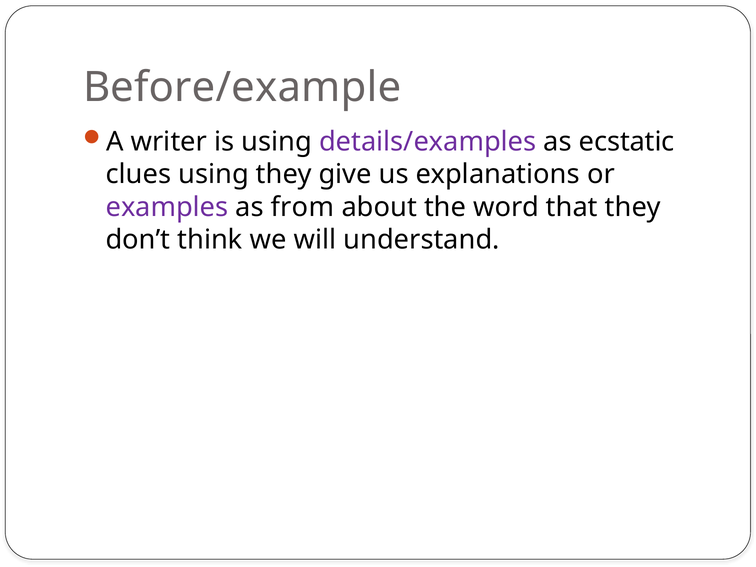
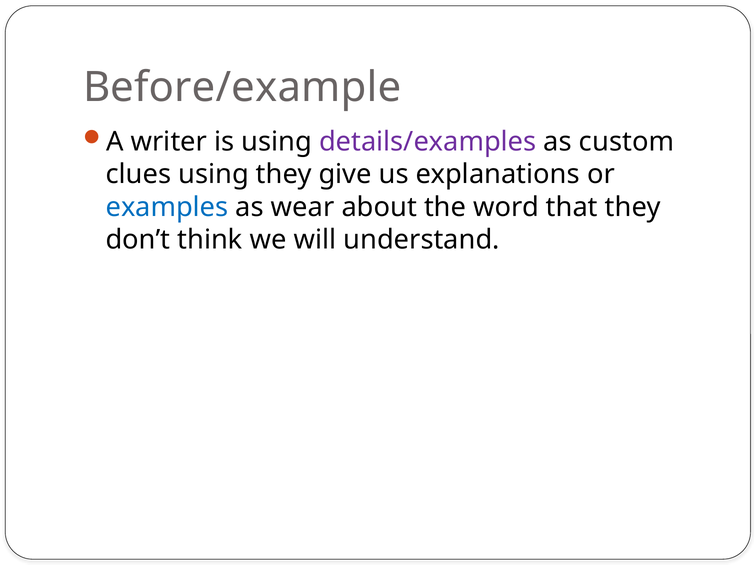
ecstatic: ecstatic -> custom (627, 142)
examples colour: purple -> blue (167, 207)
from: from -> wear (303, 207)
